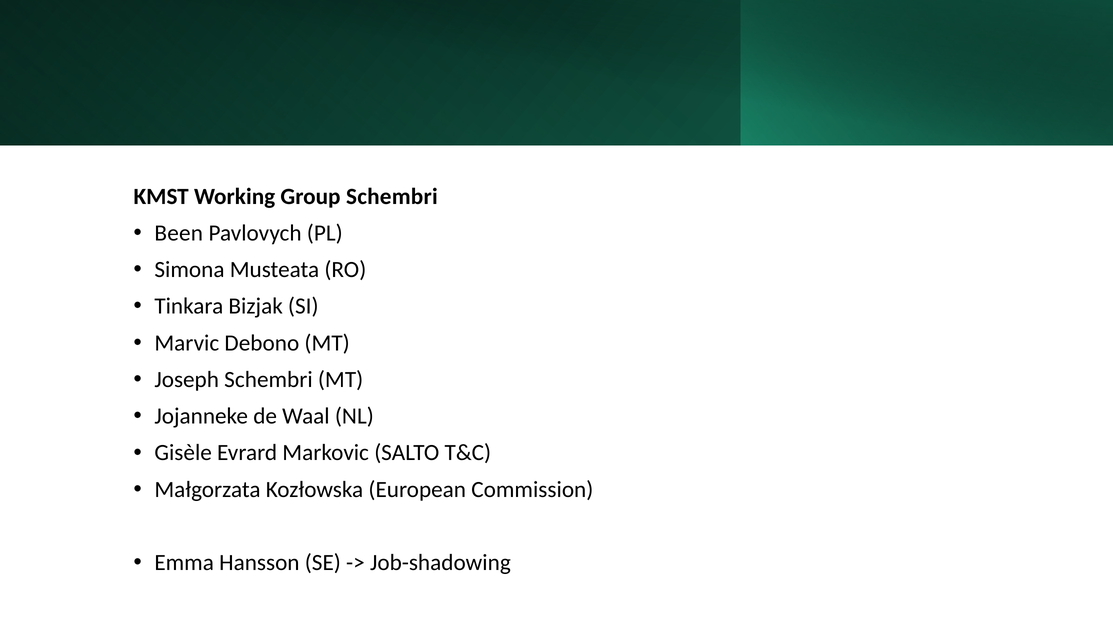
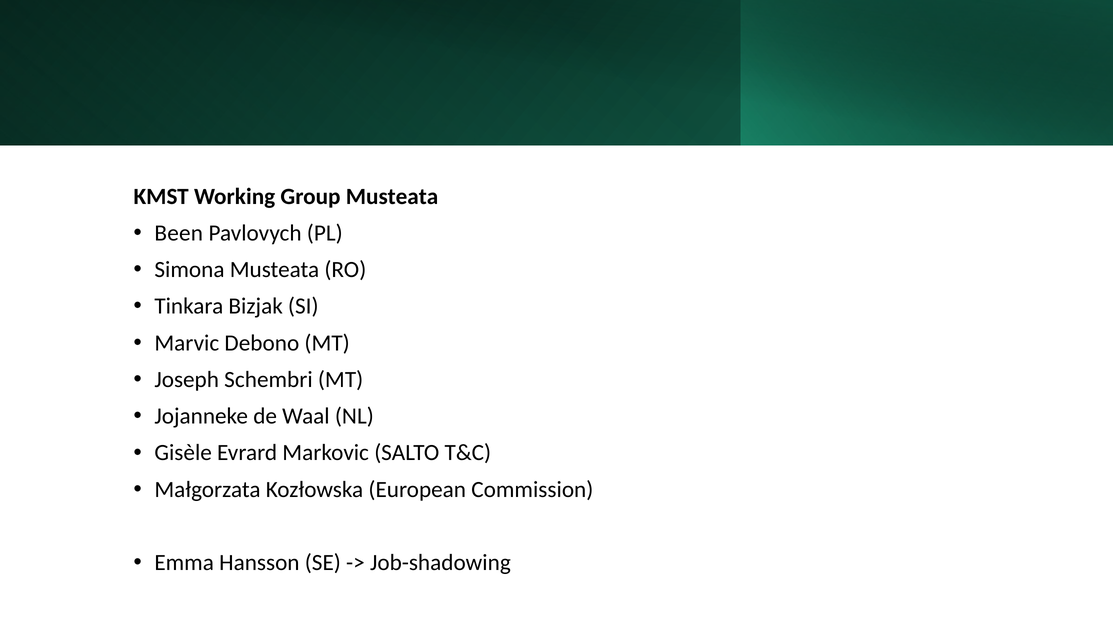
Group Schembri: Schembri -> Musteata (392, 196)
